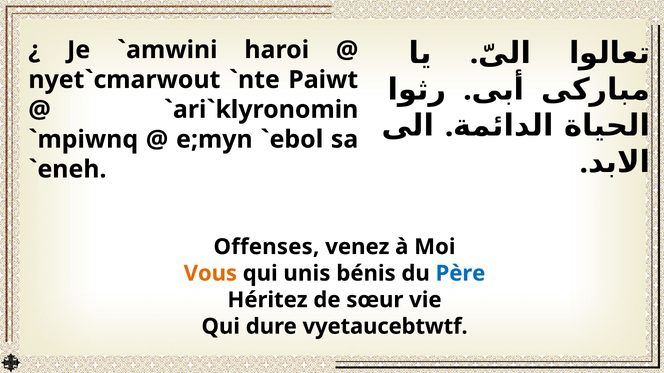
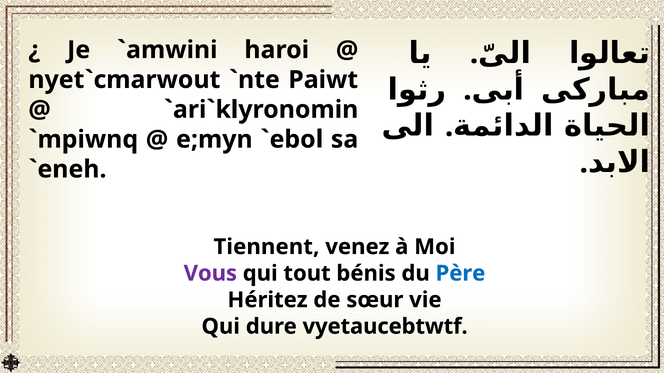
Offenses: Offenses -> Tiennent (266, 247)
Vous colour: orange -> purple (210, 274)
unis: unis -> tout (307, 274)
